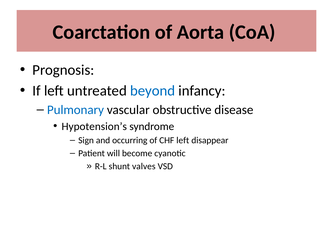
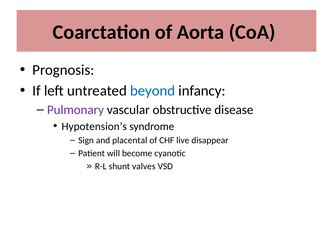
Pulmonary colour: blue -> purple (76, 110)
occurring: occurring -> placental (130, 140)
CHF left: left -> live (183, 140)
